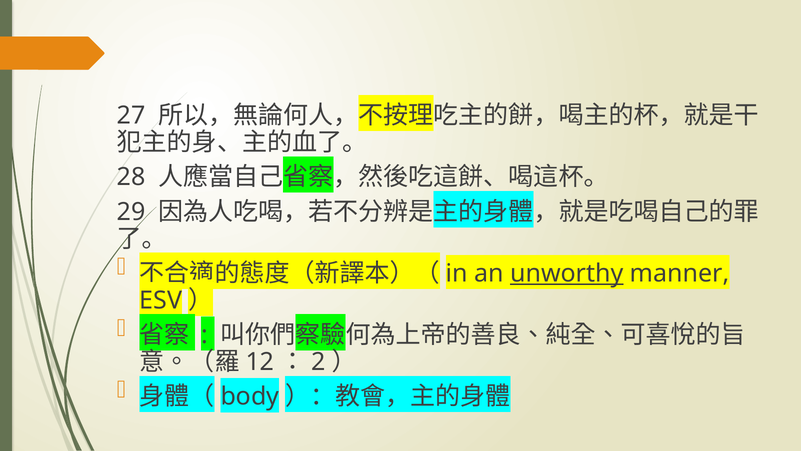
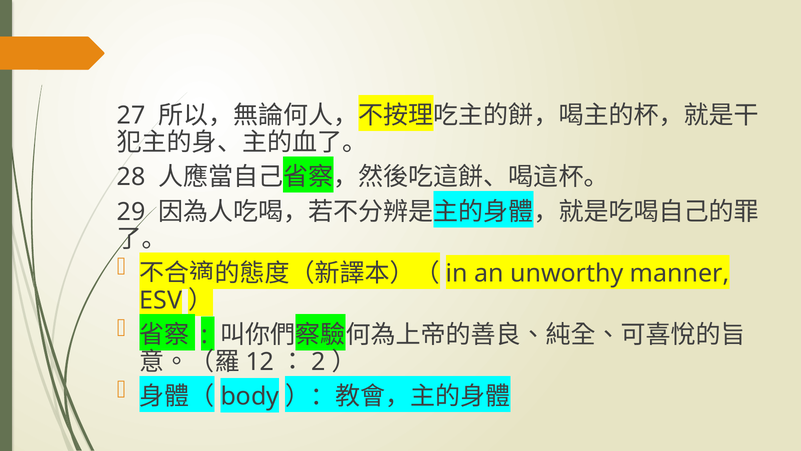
unworthy underline: present -> none (567, 273)
